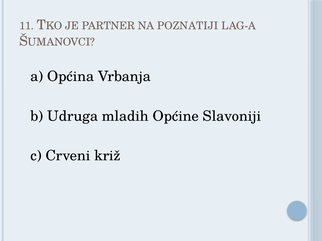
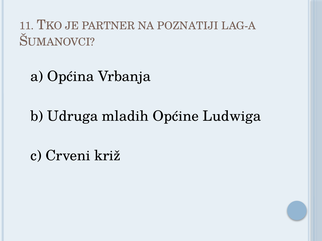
Slavoniji: Slavoniji -> Ludwiga (232, 116)
